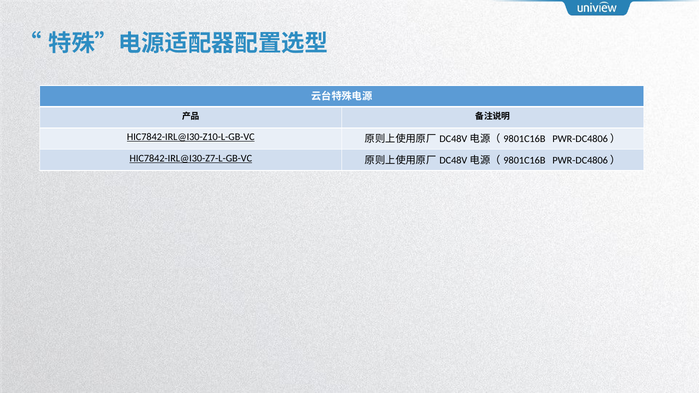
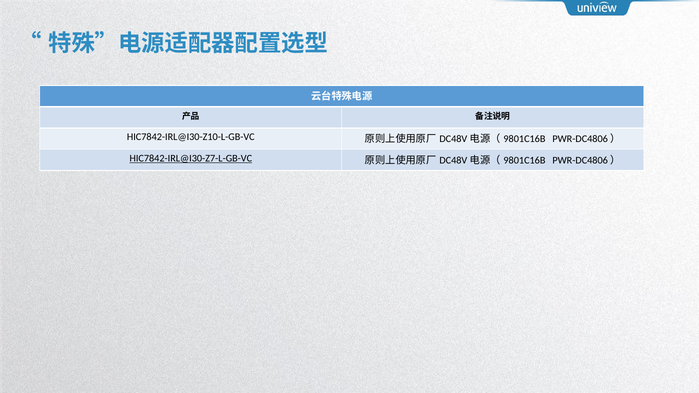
HIC7842-IRL@I30-Z10-L-GB-VC underline: present -> none (191, 137)
